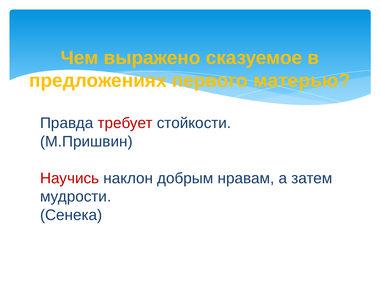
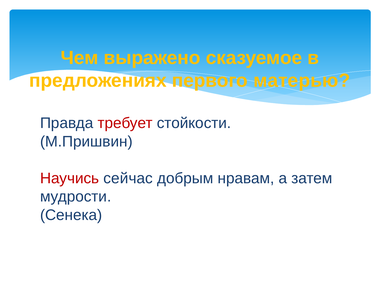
наклон: наклон -> сейчас (128, 178)
